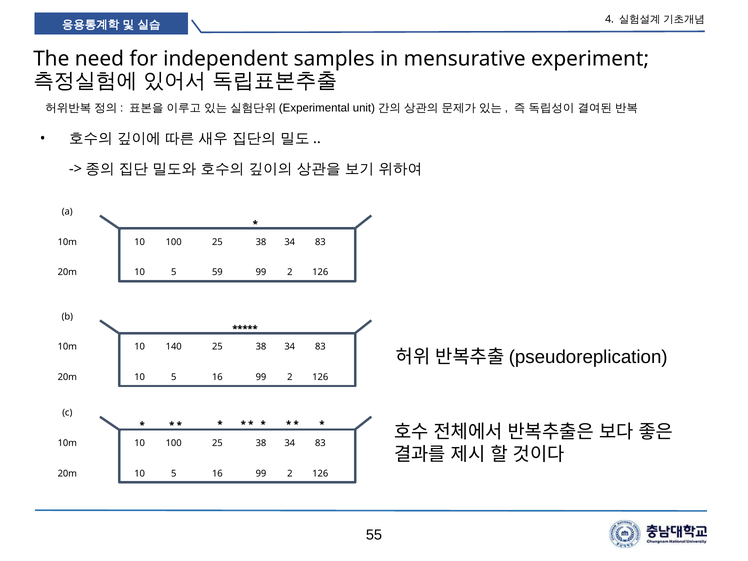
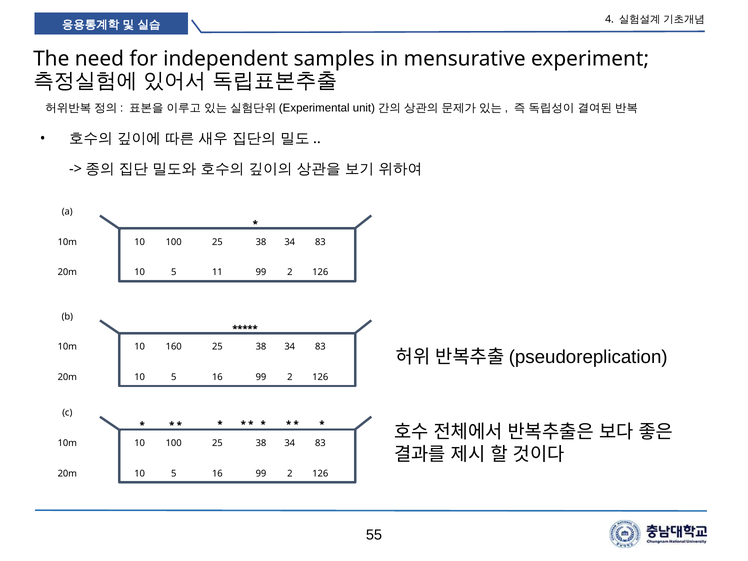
59: 59 -> 11 (217, 272)
140: 140 -> 160 (174, 347)
